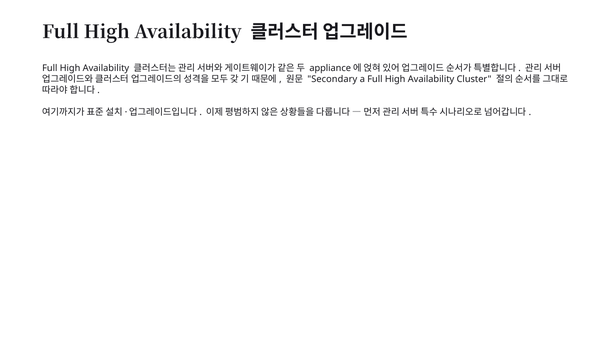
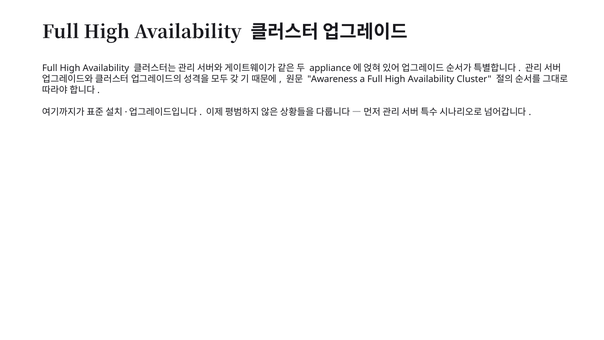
Secondary: Secondary -> Awareness (332, 79)
